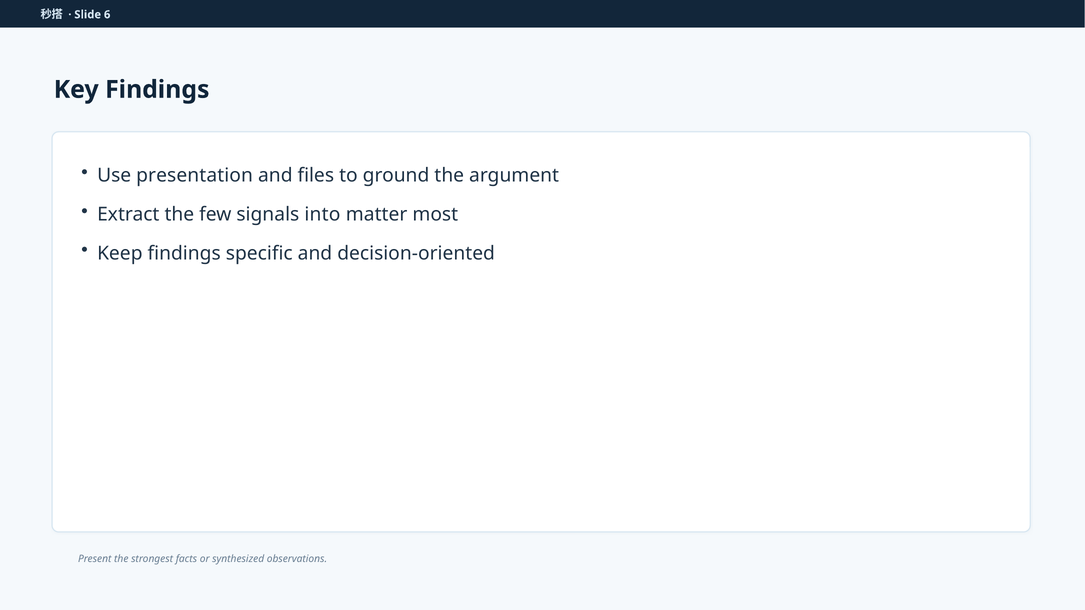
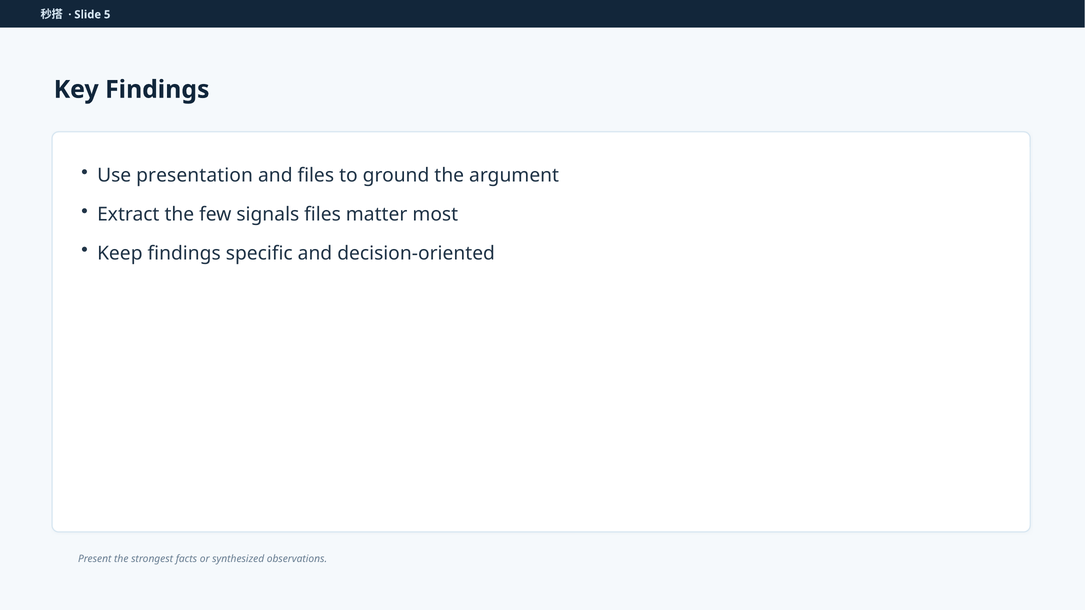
6: 6 -> 5 (107, 15)
signals into: into -> files (323, 214)
